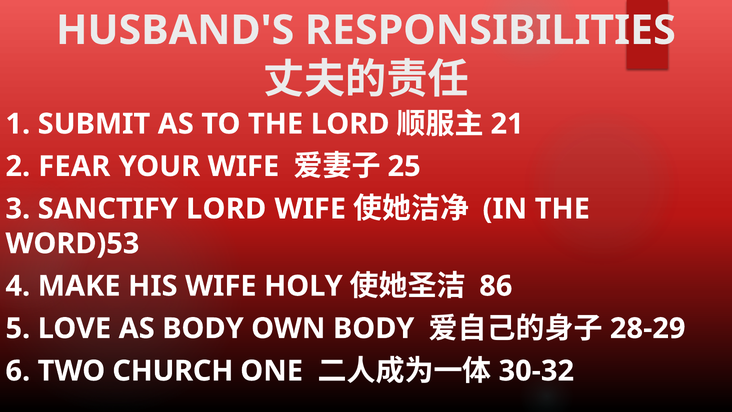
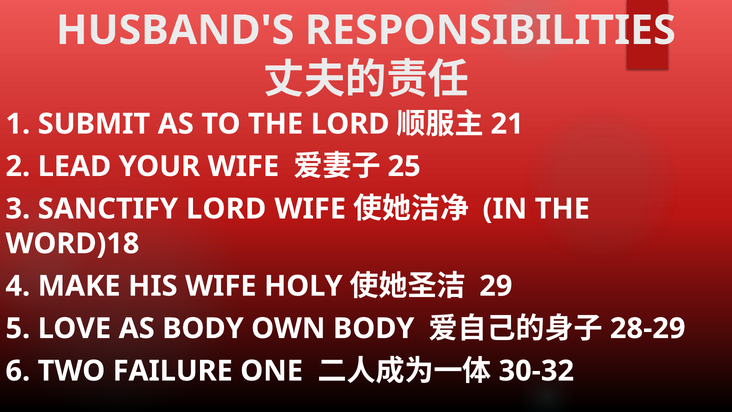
FEAR: FEAR -> LEAD (74, 166)
WORD)53: WORD)53 -> WORD)18 (72, 243)
86: 86 -> 29 (496, 286)
CHURCH: CHURCH -> FAILURE (173, 371)
